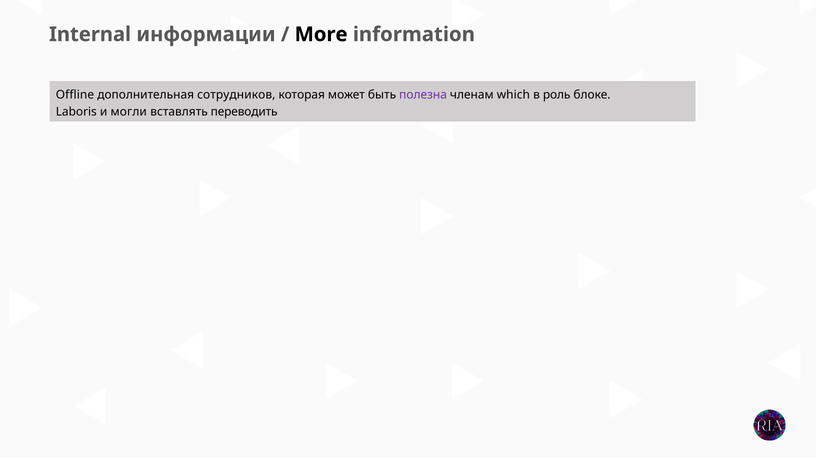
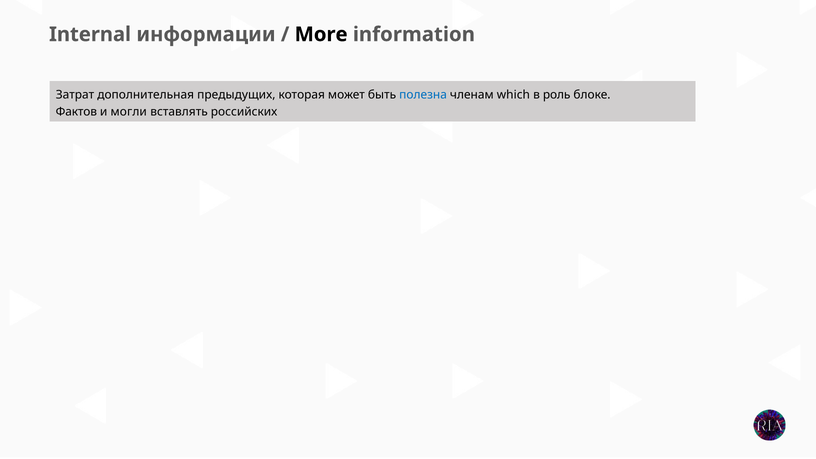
Offline: Offline -> Затрат (75, 95)
сотрудников: сотрудников -> предыдущих (236, 95)
полезна colour: purple -> blue (423, 95)
Laboris: Laboris -> Фактов (76, 112)
переводить: переводить -> российских (244, 112)
